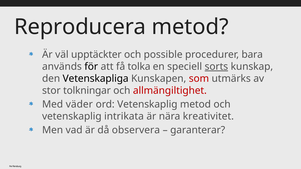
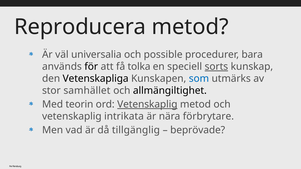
upptäckter: upptäckter -> universalia (96, 55)
som colour: red -> blue (199, 79)
tolkningar: tolkningar -> samhället (87, 91)
allmängiltighet colour: red -> black (170, 91)
väder: väder -> teorin (79, 105)
Vetenskaplig underline: none -> present (147, 105)
kreativitet: kreativitet -> förbrytare (208, 117)
observera: observera -> tillgänglig (136, 130)
garanterar: garanterar -> beprövade (198, 130)
